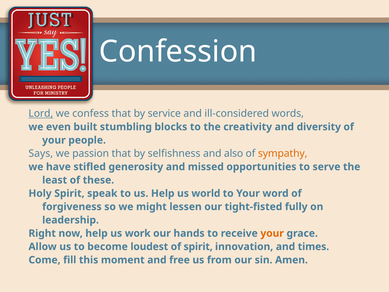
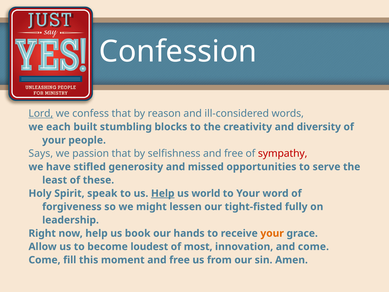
service: service -> reason (164, 113)
even: even -> each (58, 127)
selfishness and also: also -> free (234, 153)
sympathy colour: orange -> red (283, 153)
Help underline: none -> present (163, 193)
work: work -> book (138, 233)
of spirit: spirit -> most (198, 246)
and times: times -> come (313, 246)
